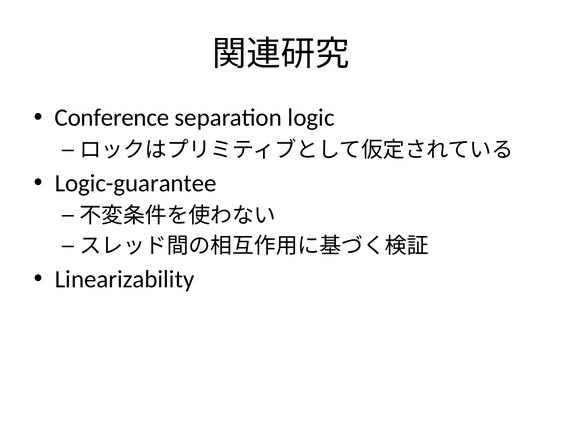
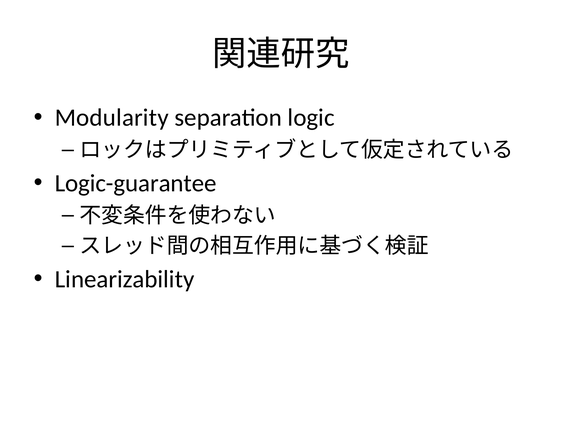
Conference: Conference -> Modularity (112, 118)
